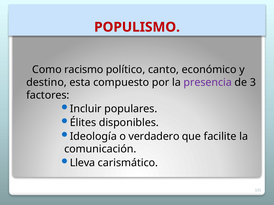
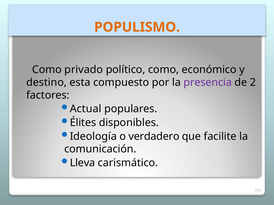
POPULISMO colour: red -> orange (137, 27)
racismo: racismo -> privado (84, 70)
político canto: canto -> como (163, 70)
3: 3 -> 2 (253, 83)
Incluir: Incluir -> Actual (86, 109)
